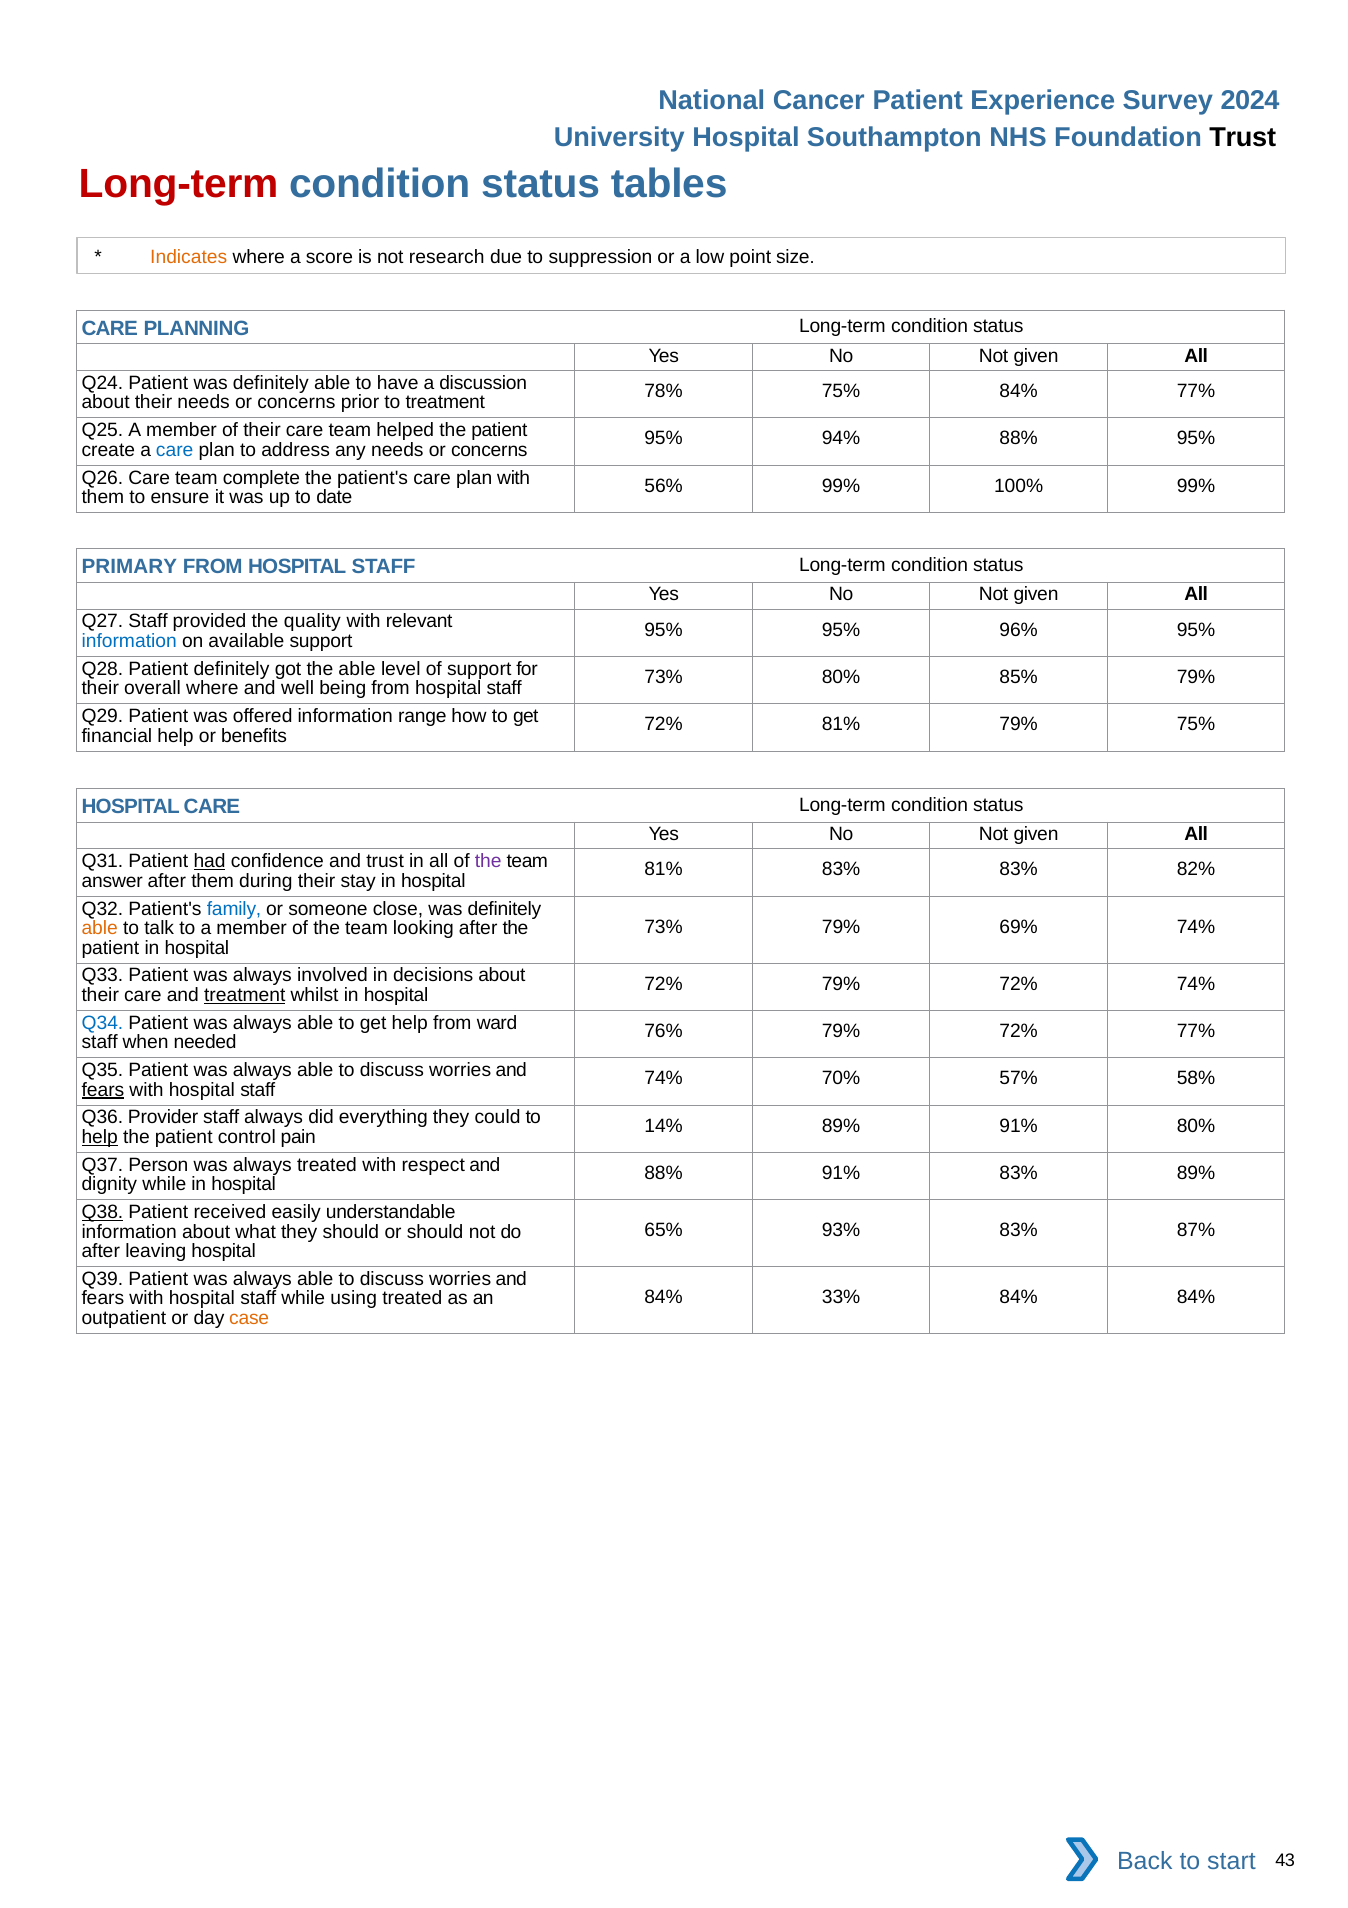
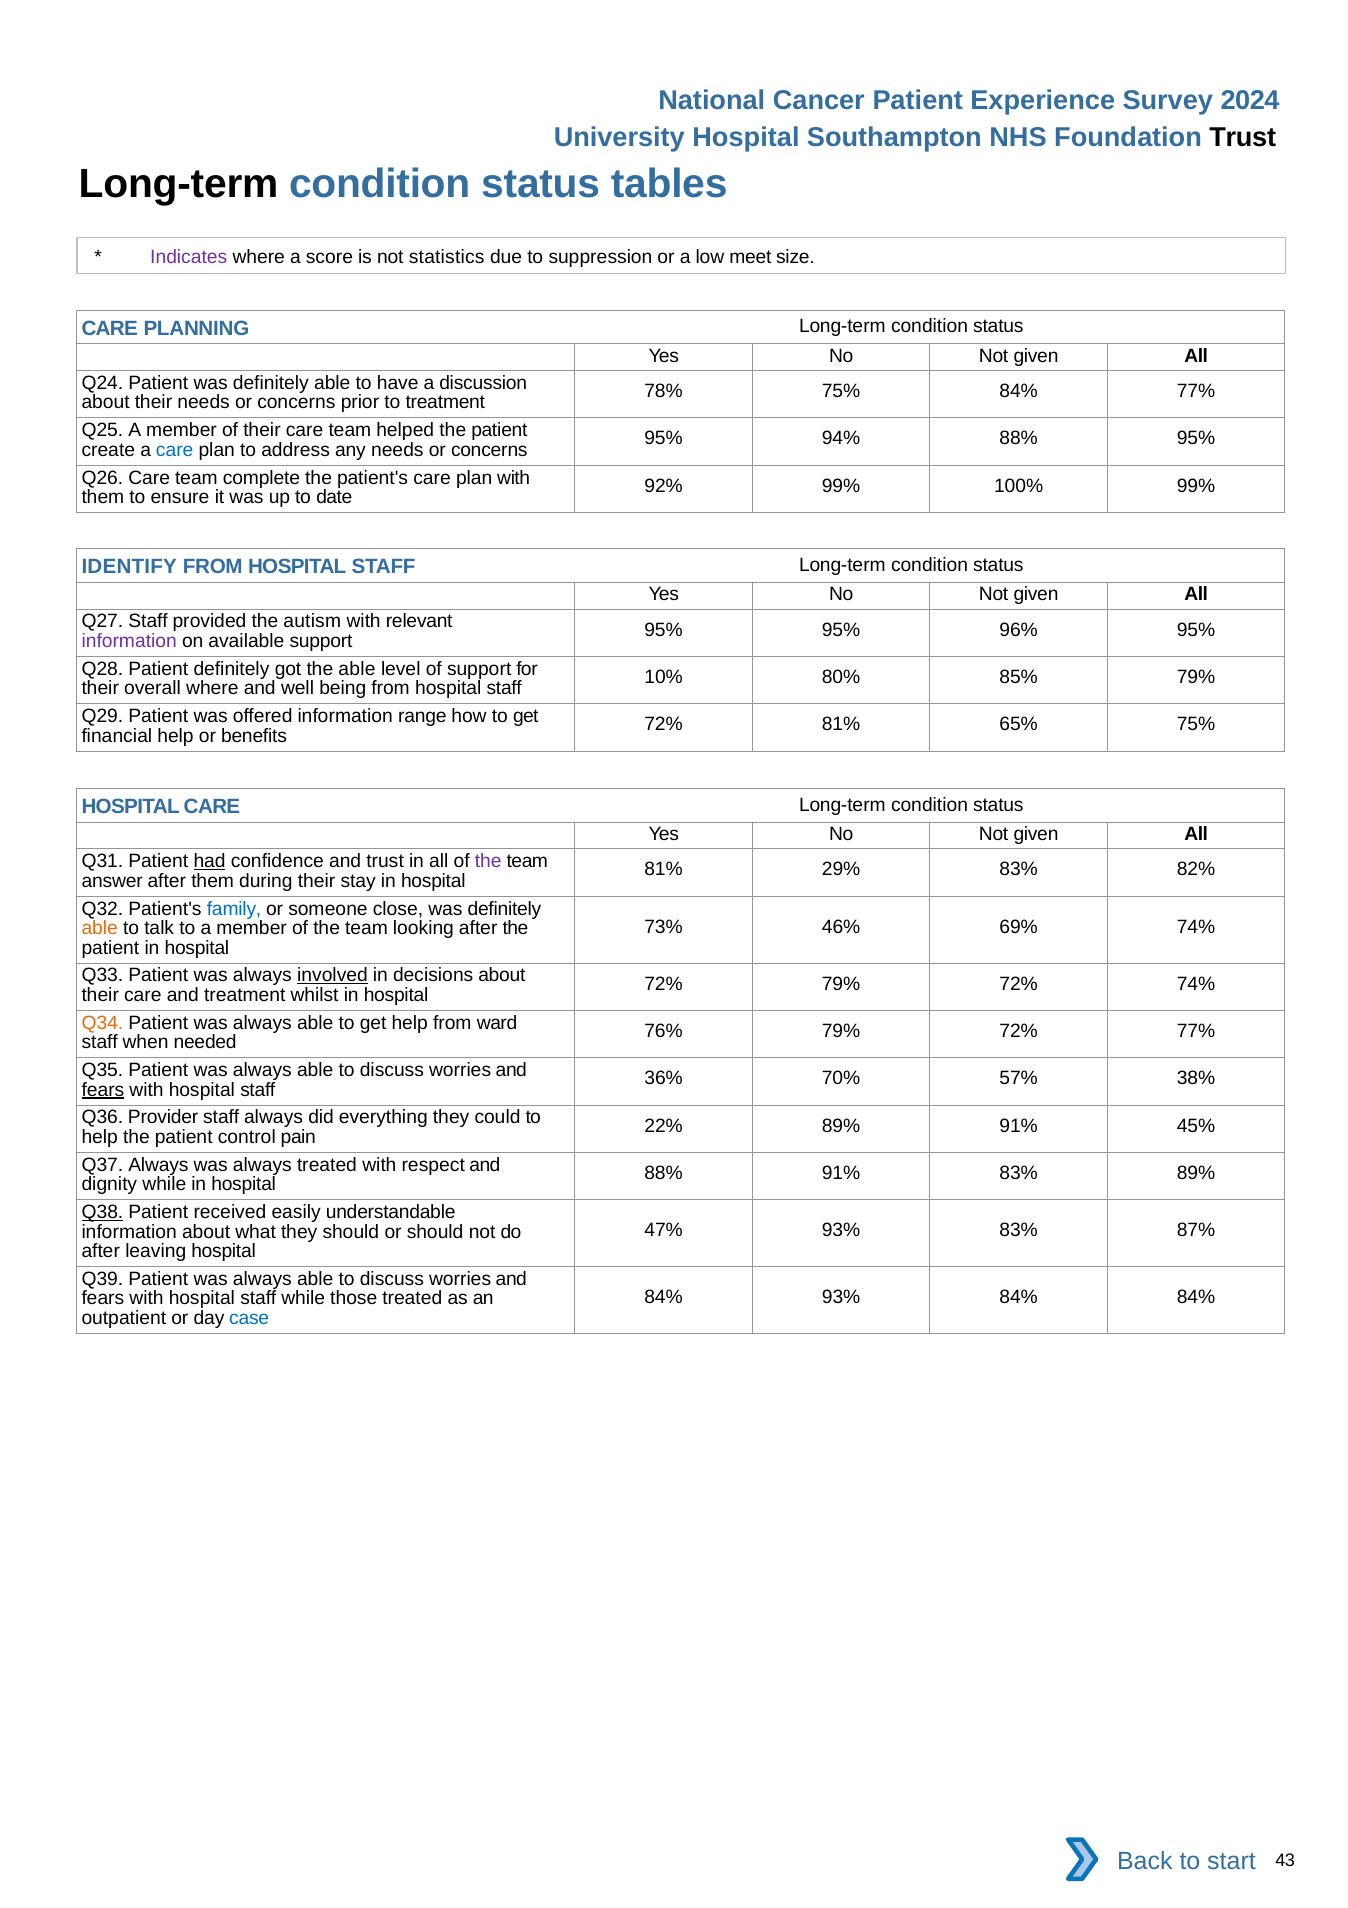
Long-term colour: red -> black (179, 184)
Indicates colour: orange -> purple (189, 257)
research: research -> statistics (447, 257)
point: point -> meet (750, 257)
56%: 56% -> 92% (664, 486)
PRIMARY: PRIMARY -> IDENTIFY (129, 567)
quality: quality -> autism (312, 621)
information colour: blue -> purple (129, 641)
73%: 73% -> 10% (664, 677)
81% 79%: 79% -> 65% (1019, 724)
81% 83%: 83% -> 29% (841, 869)
73% 79%: 79% -> 46% (841, 927)
involved underline: none -> present (332, 975)
treatment underline: present -> none (245, 995)
Q34 colour: blue -> orange (102, 1023)
74%: 74% -> 36% (664, 1078)
58%: 58% -> 38% (1196, 1078)
14%: 14% -> 22% (664, 1126)
91% 80%: 80% -> 45% (1196, 1126)
help underline: present -> none (100, 1137)
Q37 Person: Person -> Always (158, 1165)
65%: 65% -> 47% (664, 1230)
84% 33%: 33% -> 93% (841, 1297)
using: using -> those (354, 1298)
case colour: orange -> blue (249, 1318)
